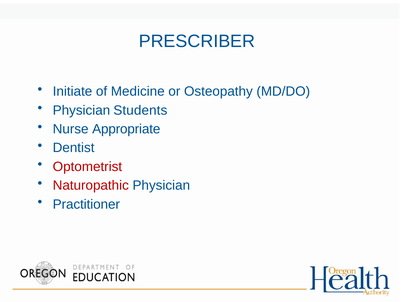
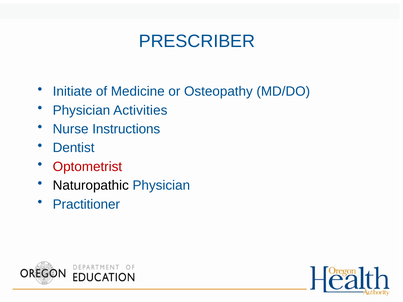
Students: Students -> Activities (140, 110)
Appropriate: Appropriate -> Instructions (126, 129)
Naturopathic colour: red -> black (91, 186)
